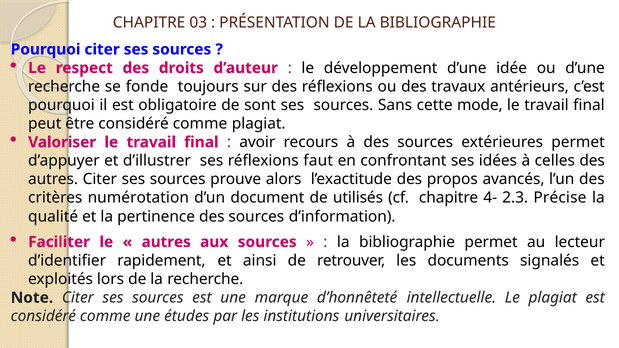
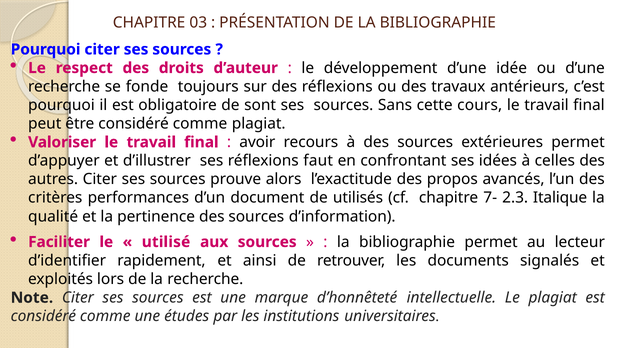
mode: mode -> cours (480, 105)
numérotation: numérotation -> performances (138, 198)
4-: 4- -> 7- (490, 198)
Précise: Précise -> Italique (560, 198)
autres: autres -> utilisé (166, 242)
